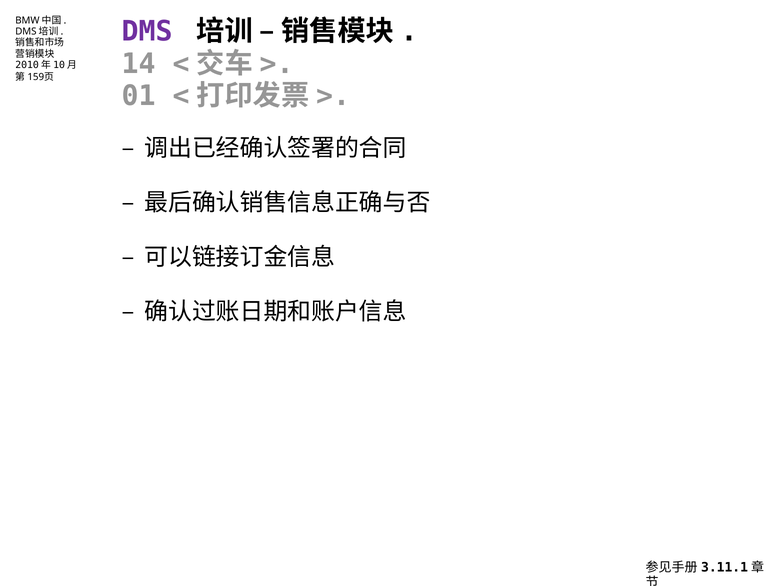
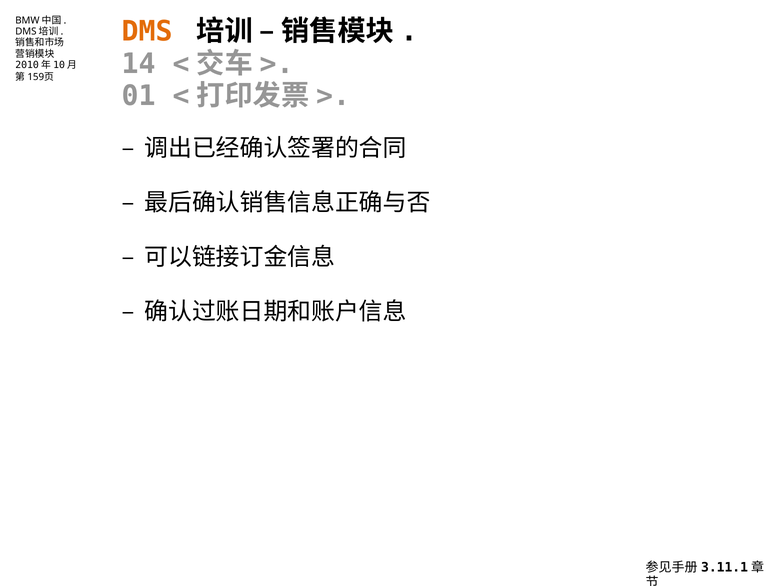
DMS colour: purple -> orange (147, 32)
